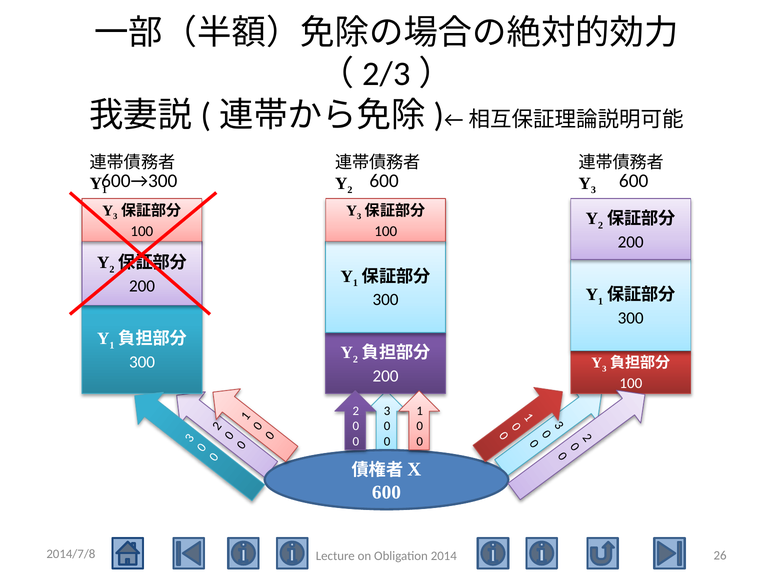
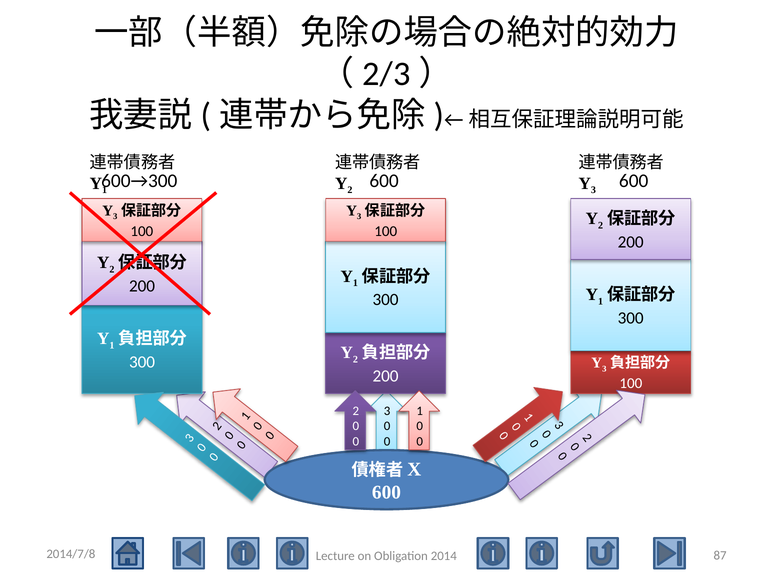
26: 26 -> 87 (720, 555)
